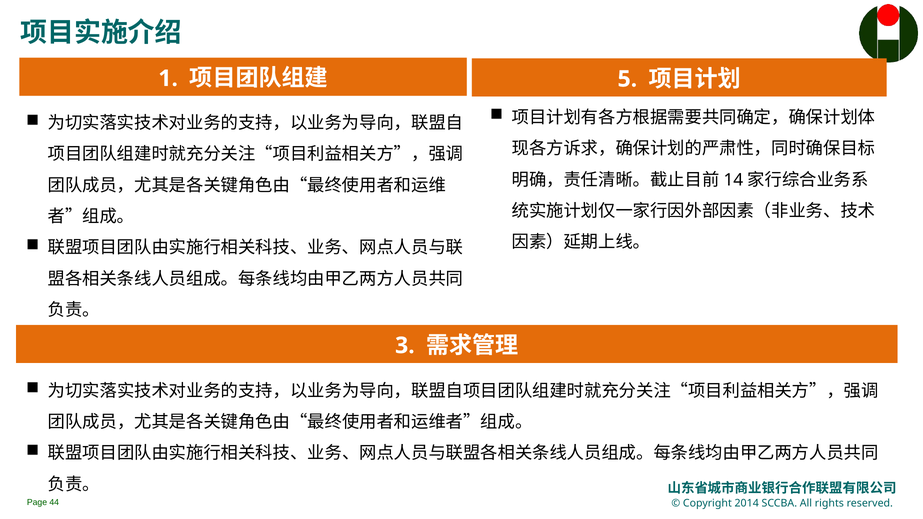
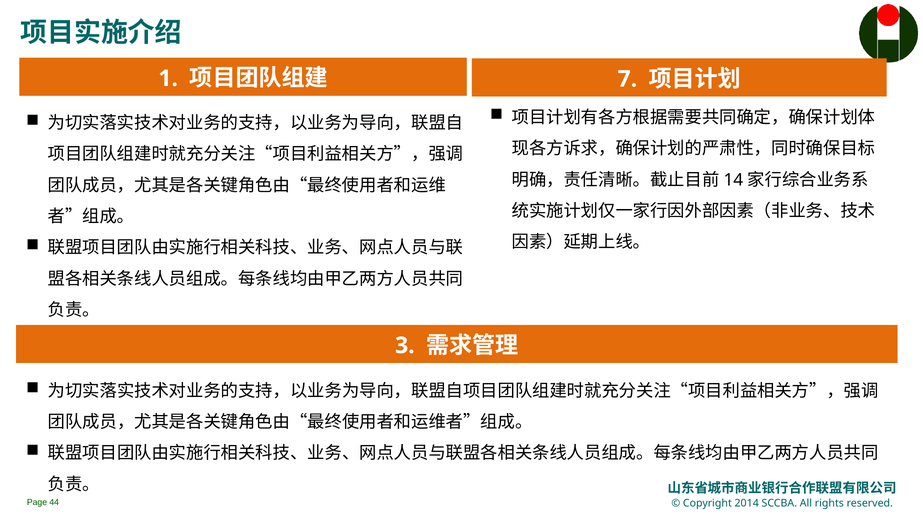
5: 5 -> 7 (627, 79)
